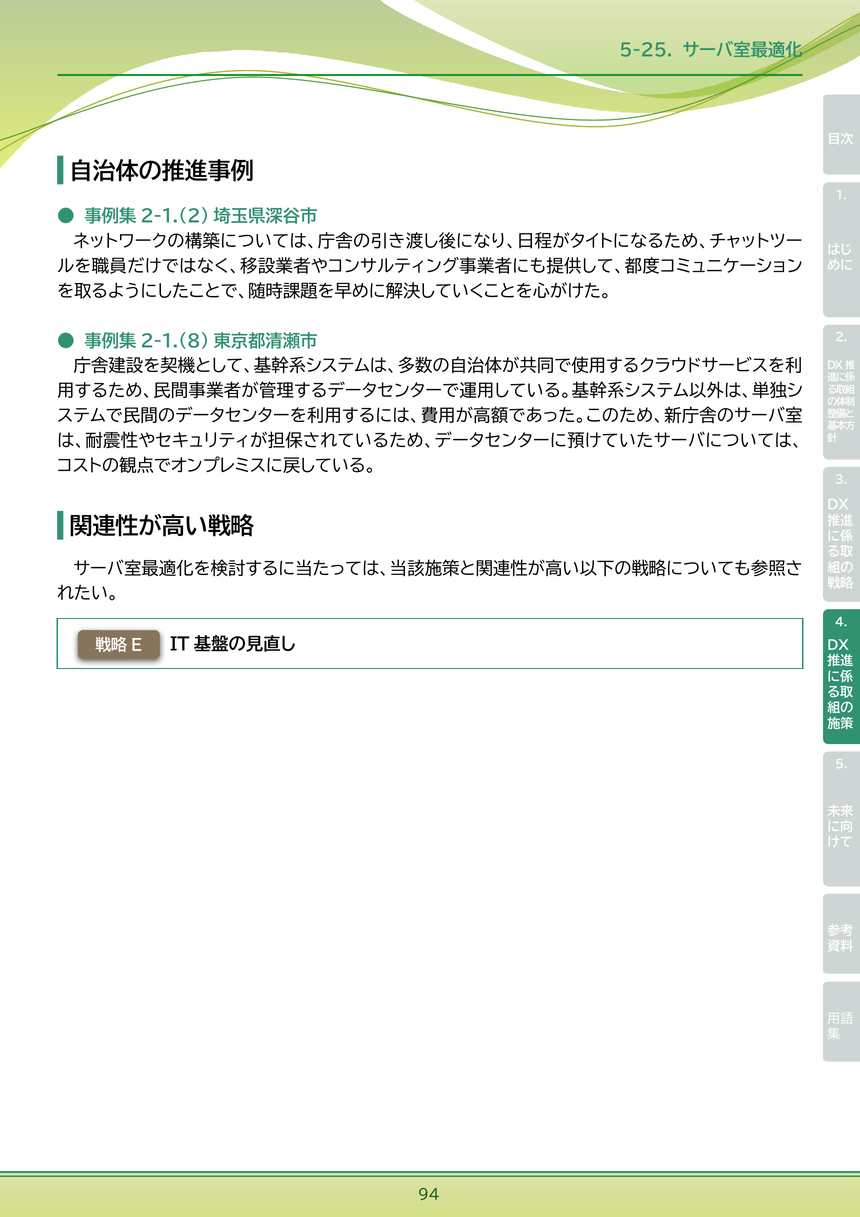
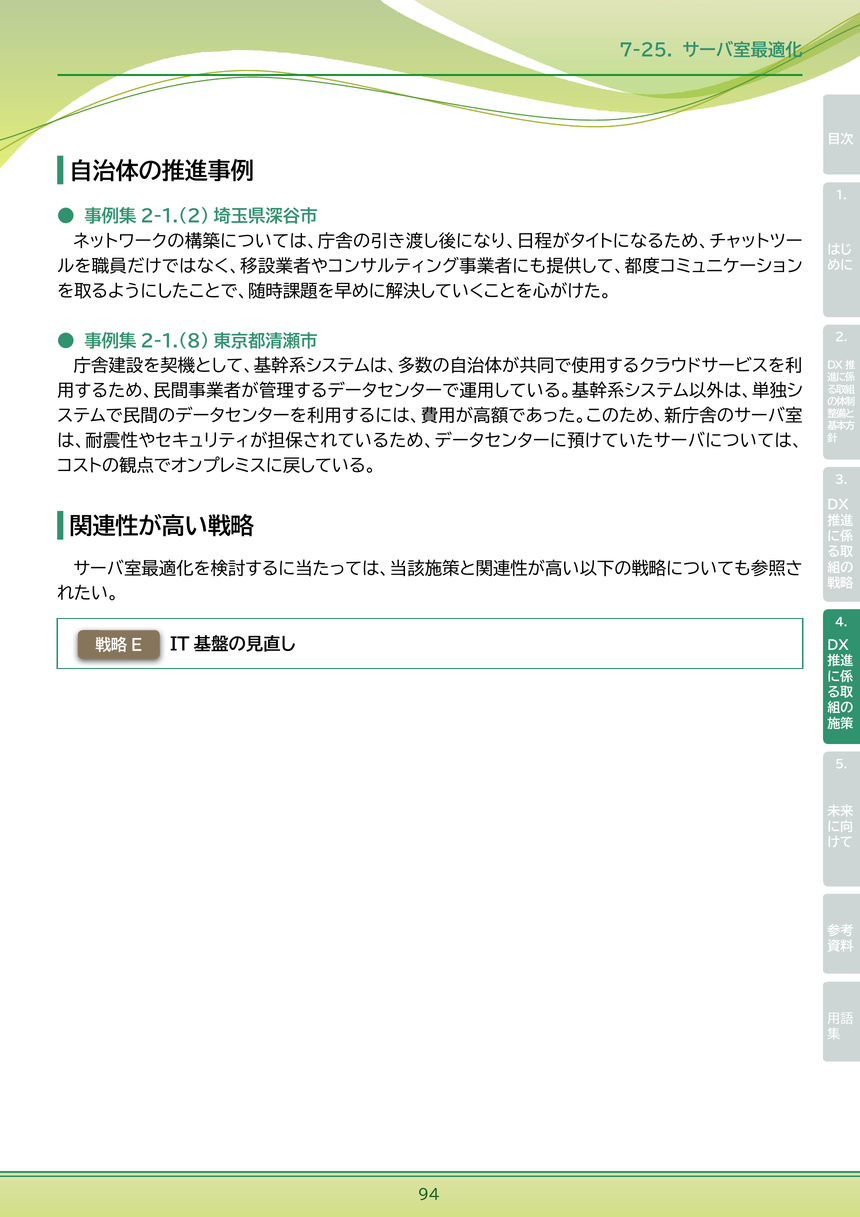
5-25: 5-25 -> 7-25 (646, 50)
